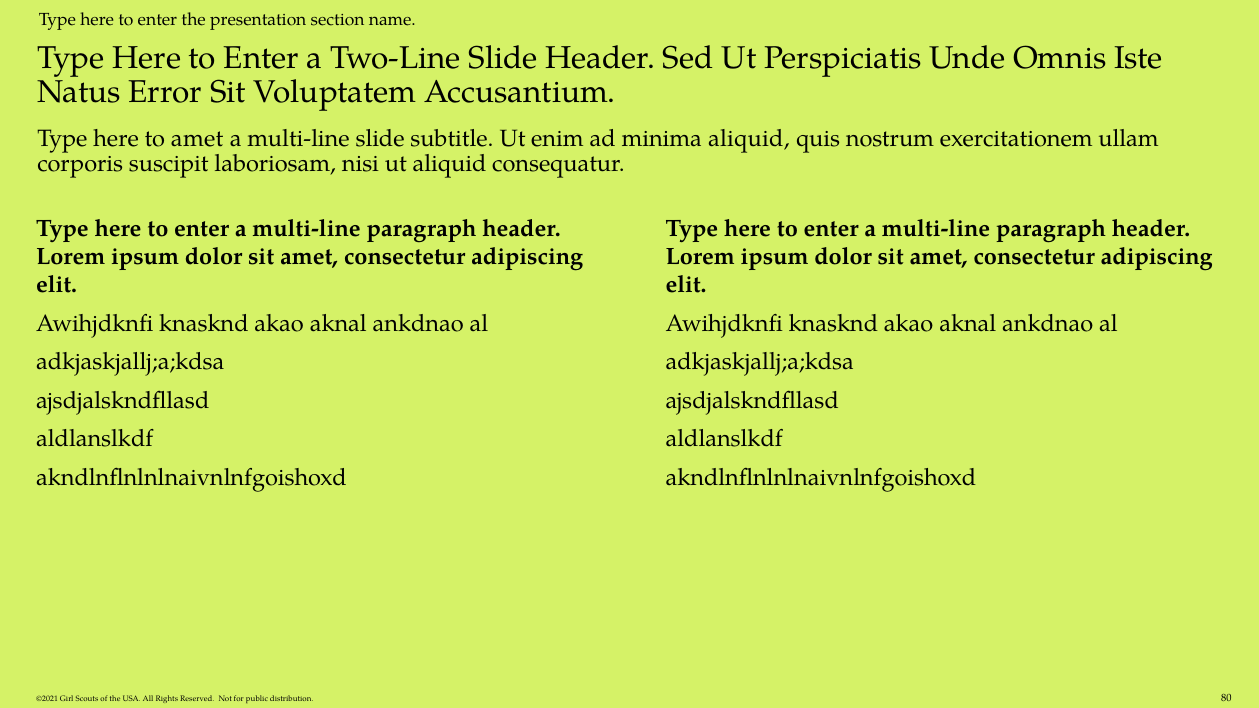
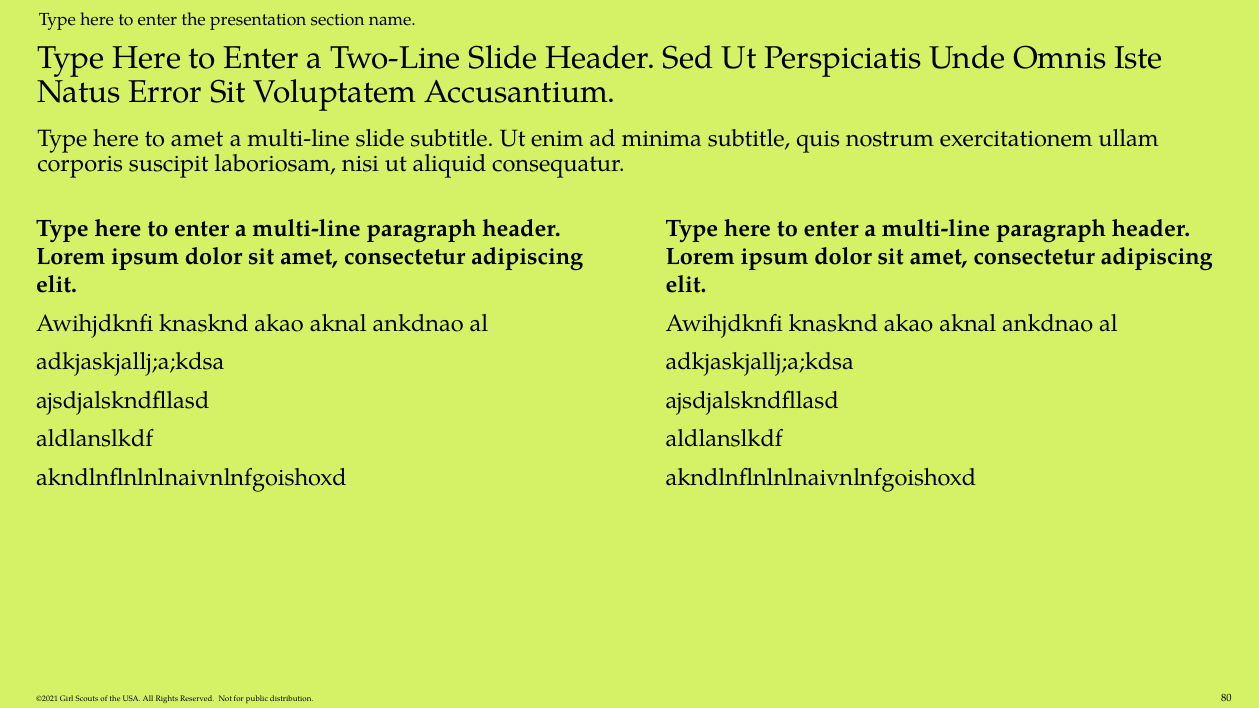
minima aliquid: aliquid -> subtitle (749, 138)
